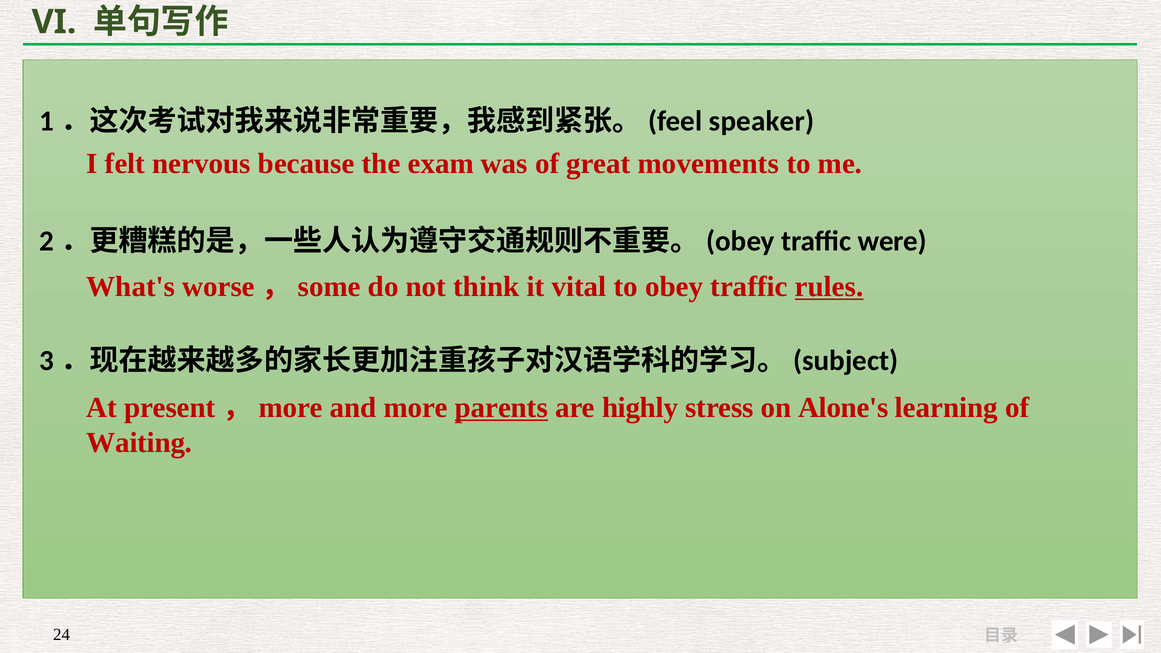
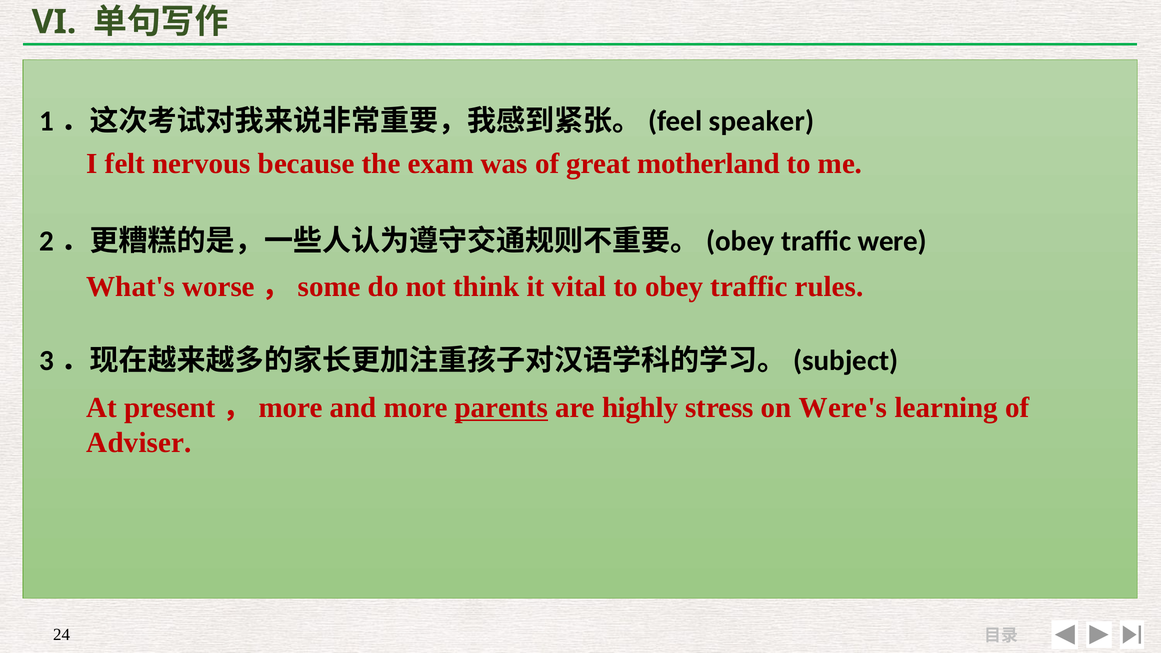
movements: movements -> motherland (709, 164)
rules underline: present -> none (829, 287)
Alone's: Alone's -> Were's (843, 408)
Waiting: Waiting -> Adviser (139, 443)
